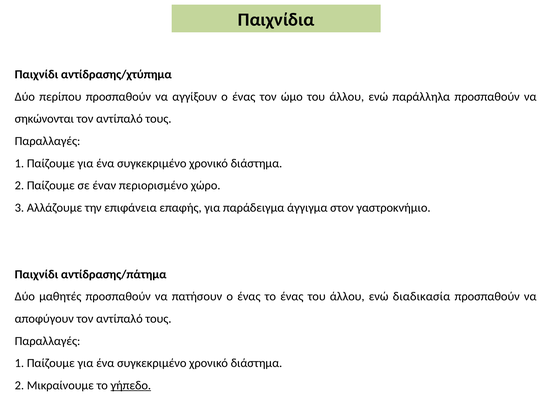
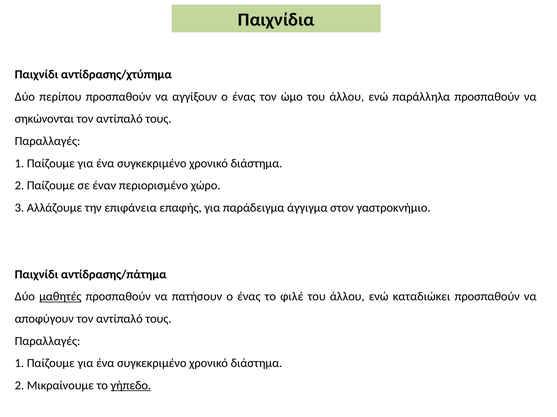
μαθητές underline: none -> present (60, 297)
το ένας: ένας -> φιλέ (292, 297)
διαδικασία: διαδικασία -> καταδιώκει (422, 297)
